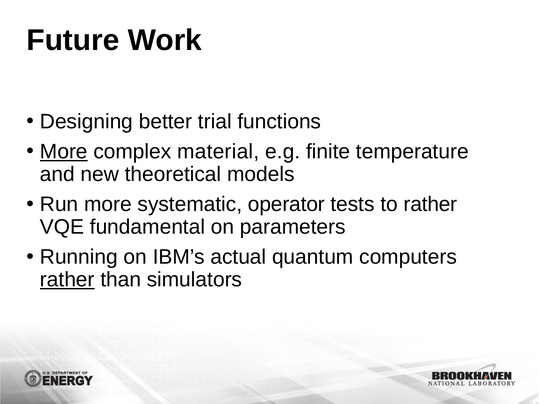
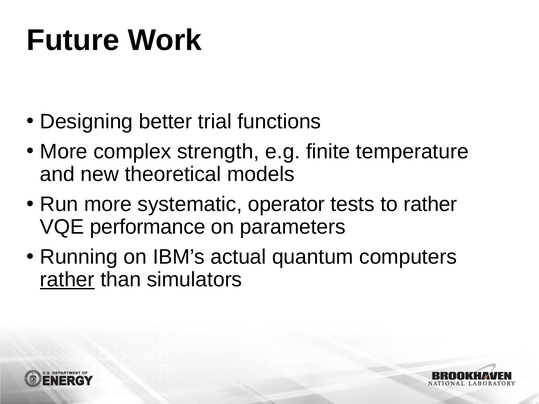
More underline: present -> none (64, 152)
material: material -> strength (218, 152)
fundamental: fundamental -> performance (148, 227)
